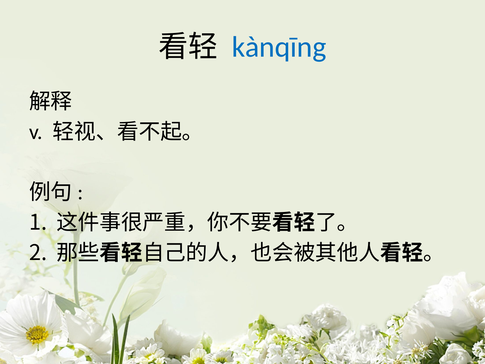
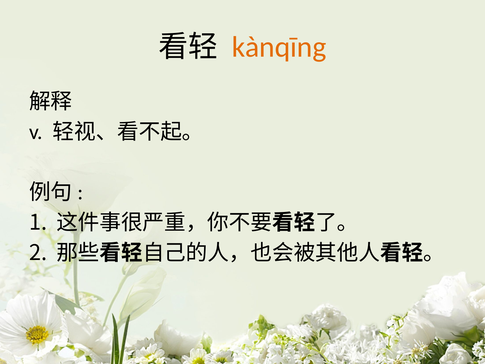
kànqīng colour: blue -> orange (279, 47)
